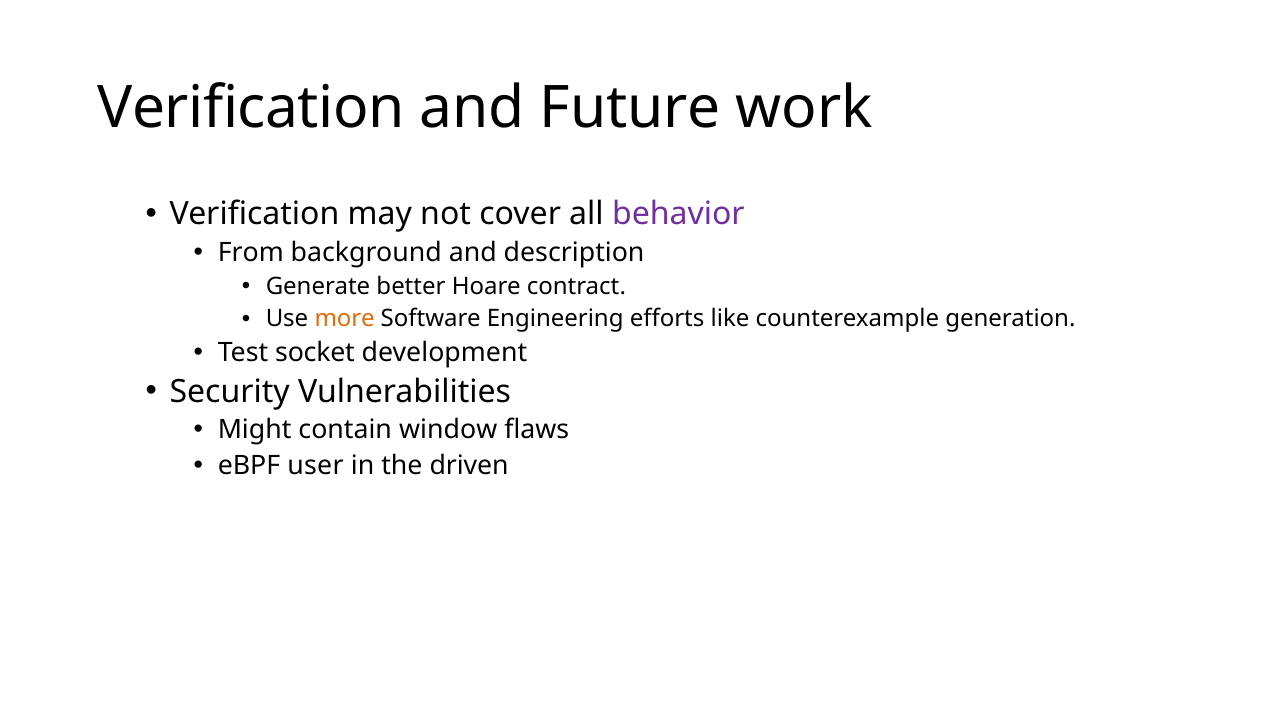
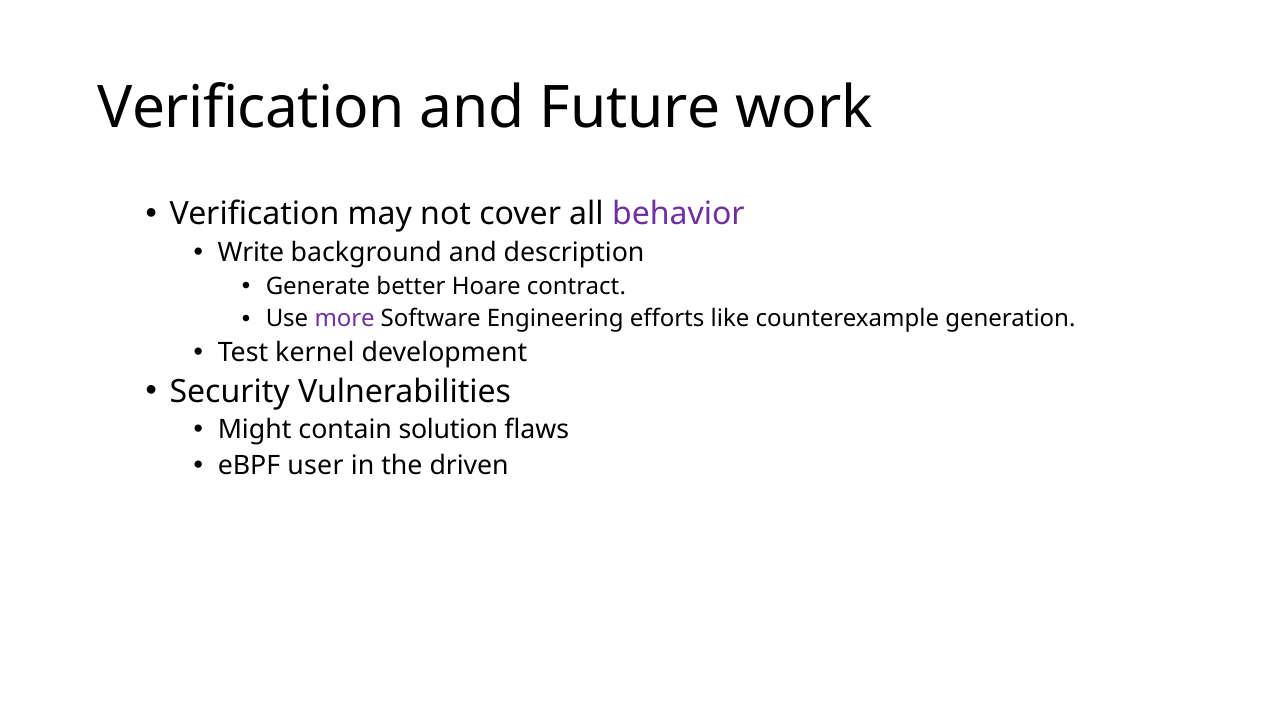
From: From -> Write (251, 252)
more colour: orange -> purple (345, 319)
socket: socket -> kernel (315, 353)
window: window -> solution (448, 430)
